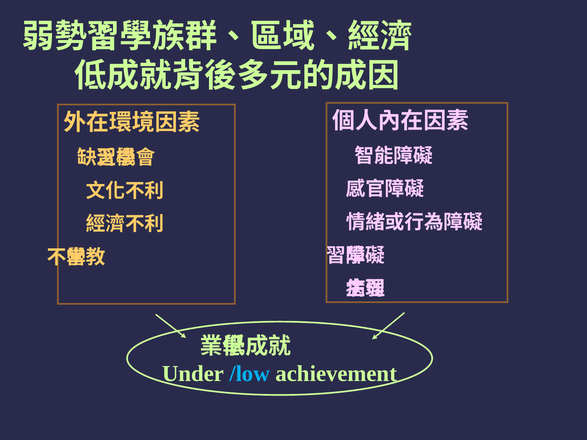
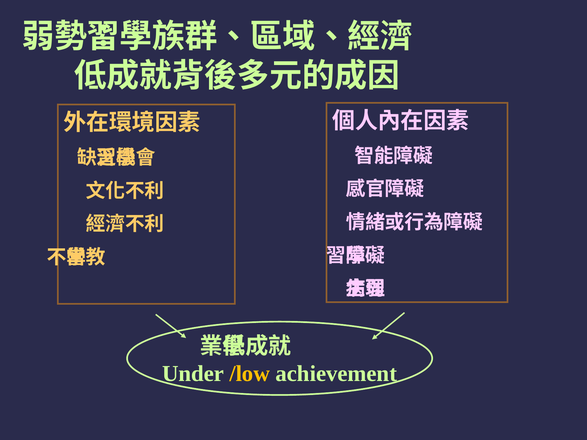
/low colour: light blue -> yellow (250, 374)
